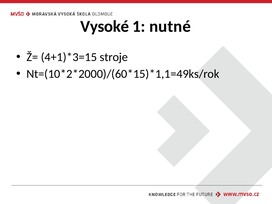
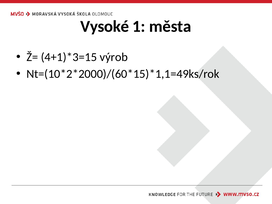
nutné: nutné -> města (170, 26)
stroje: stroje -> výrob (114, 57)
